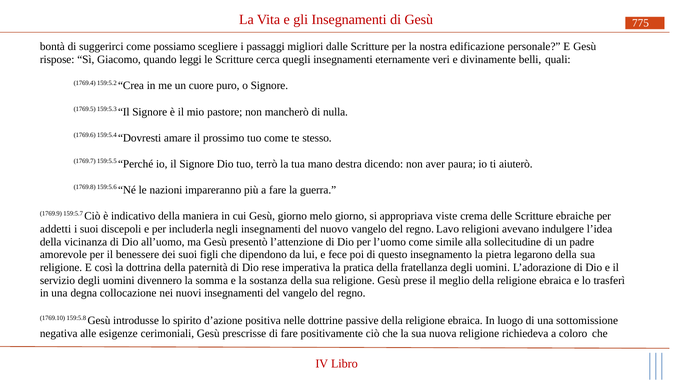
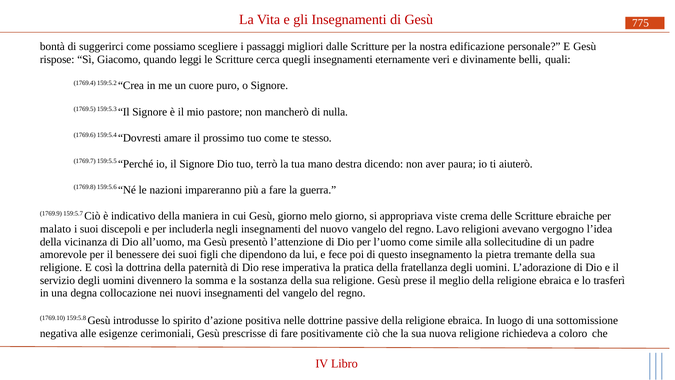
addetti: addetti -> malato (56, 229)
indulgere: indulgere -> vergogno (563, 229)
legarono: legarono -> tremante (533, 255)
